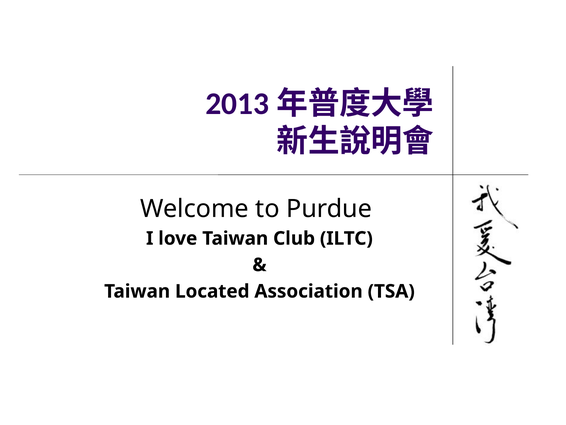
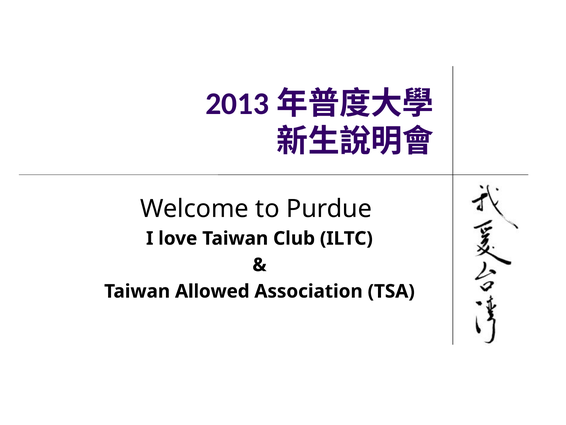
Located: Located -> Allowed (212, 291)
